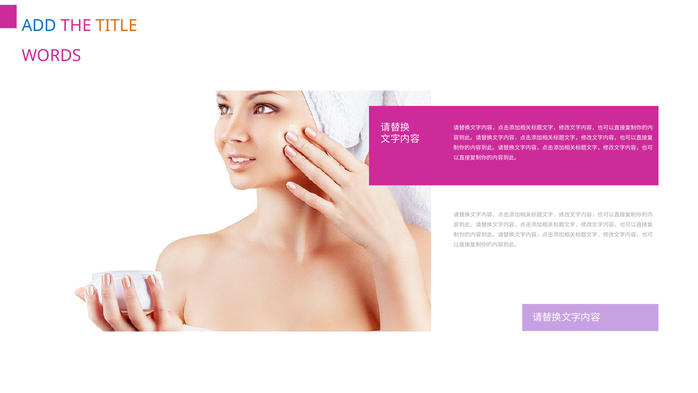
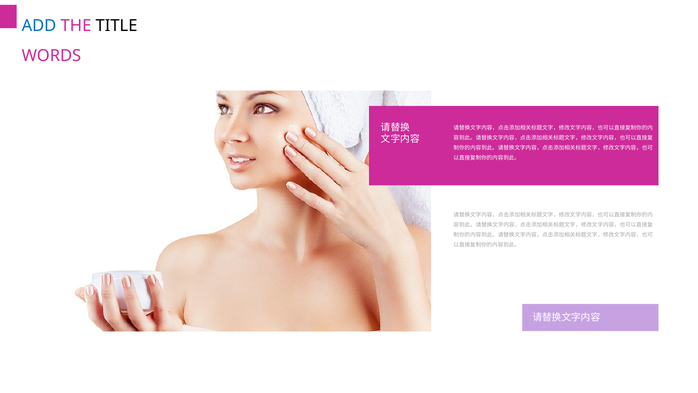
TITLE colour: orange -> black (117, 26)
